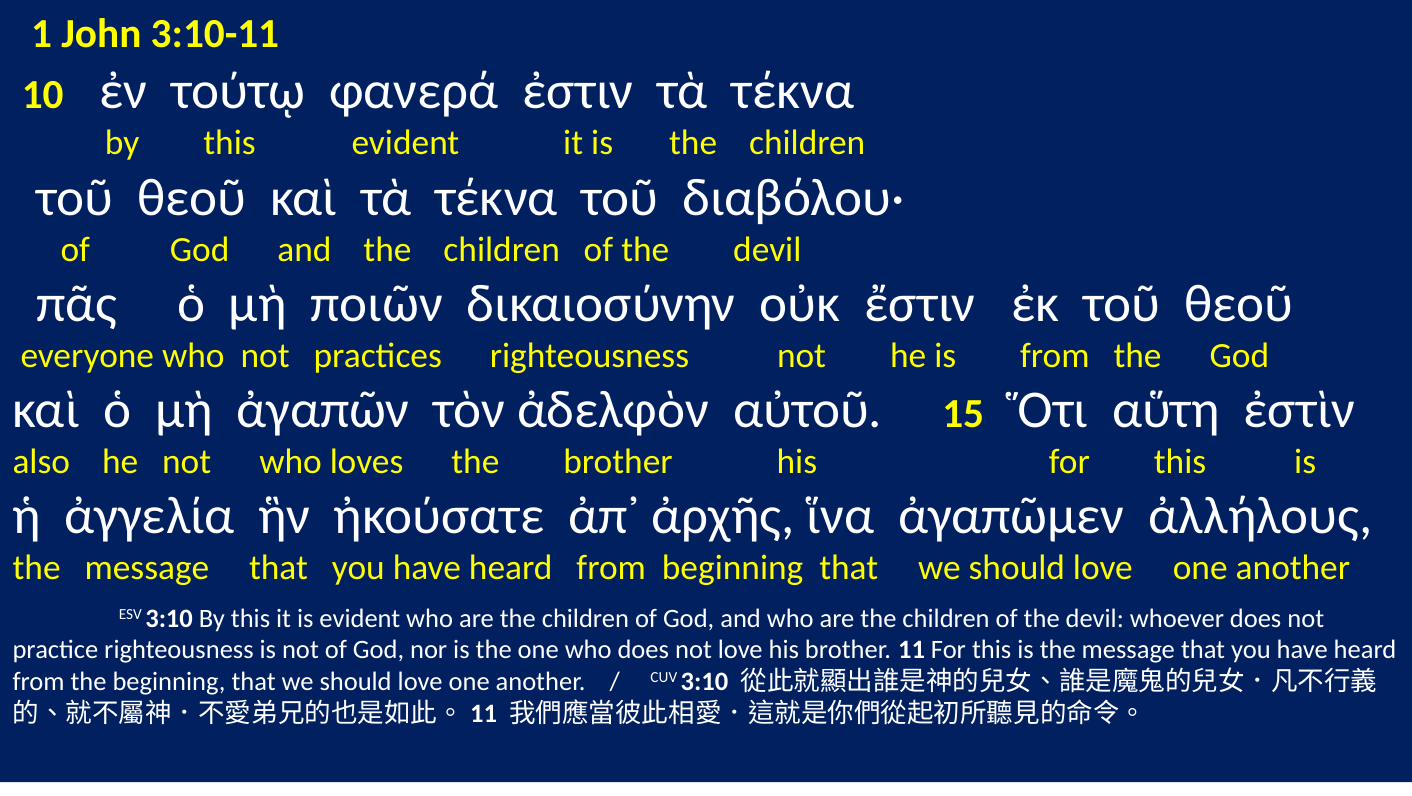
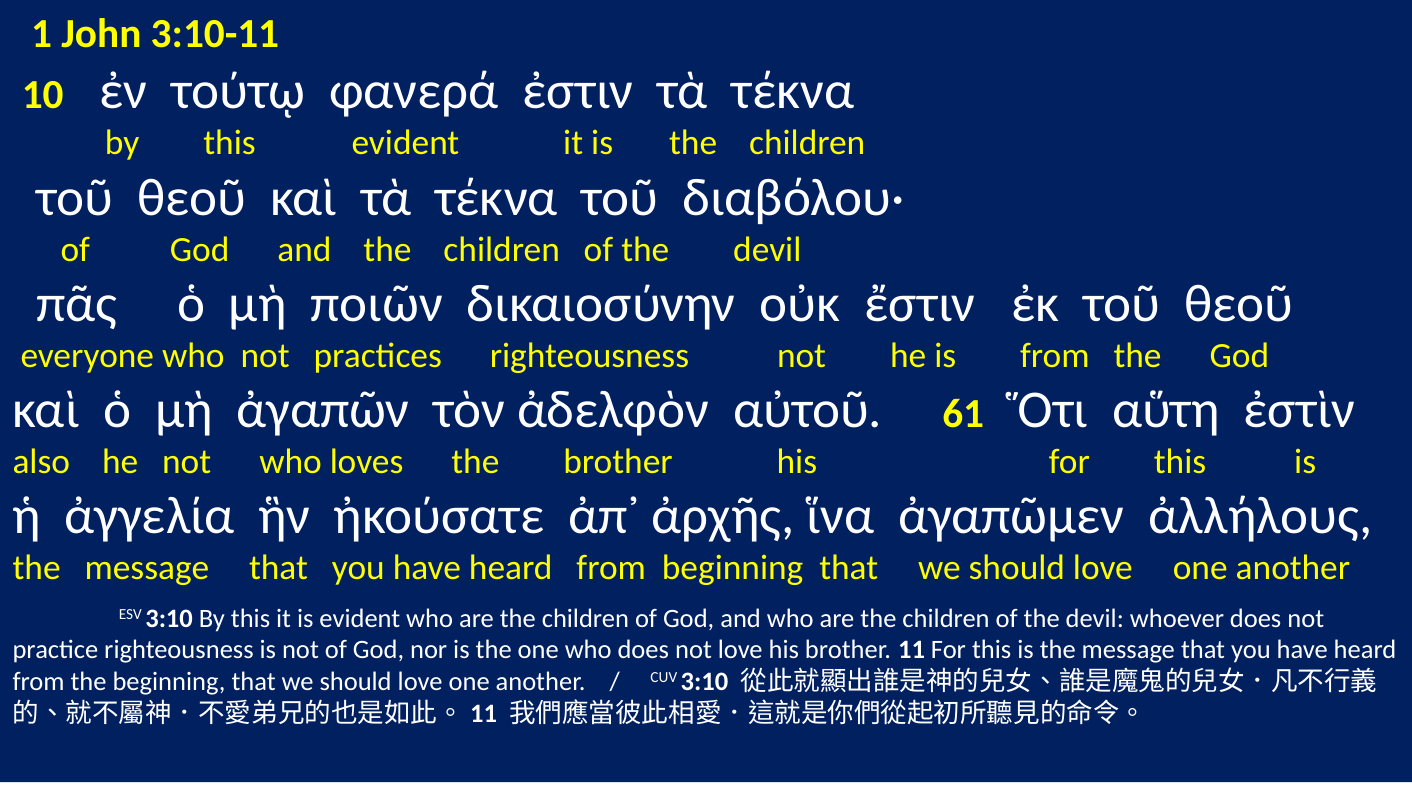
15: 15 -> 61 (963, 414)
